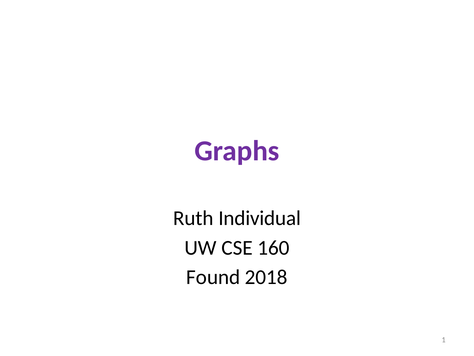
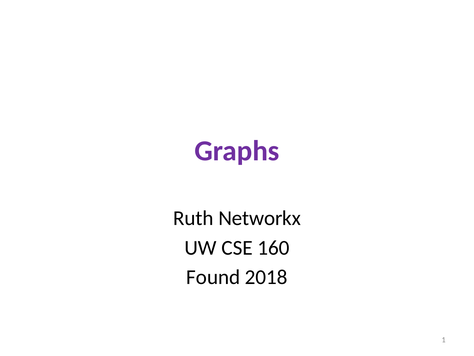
Individual: Individual -> Networkx (260, 218)
